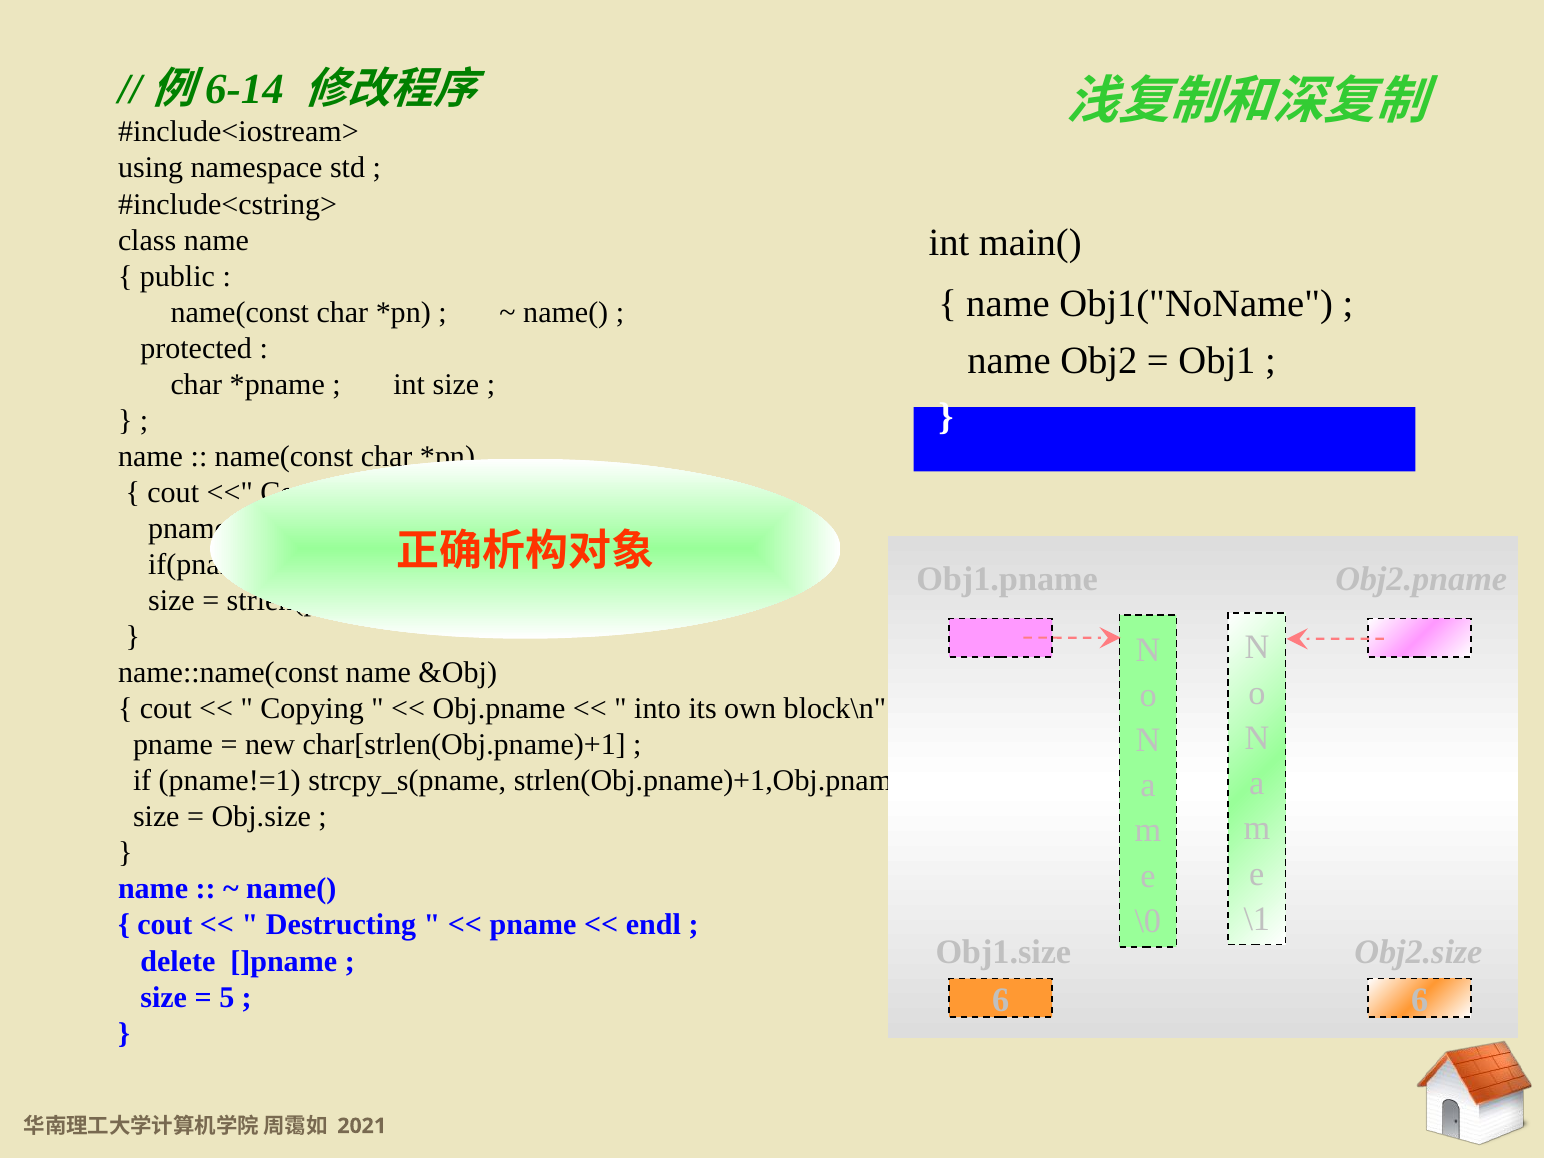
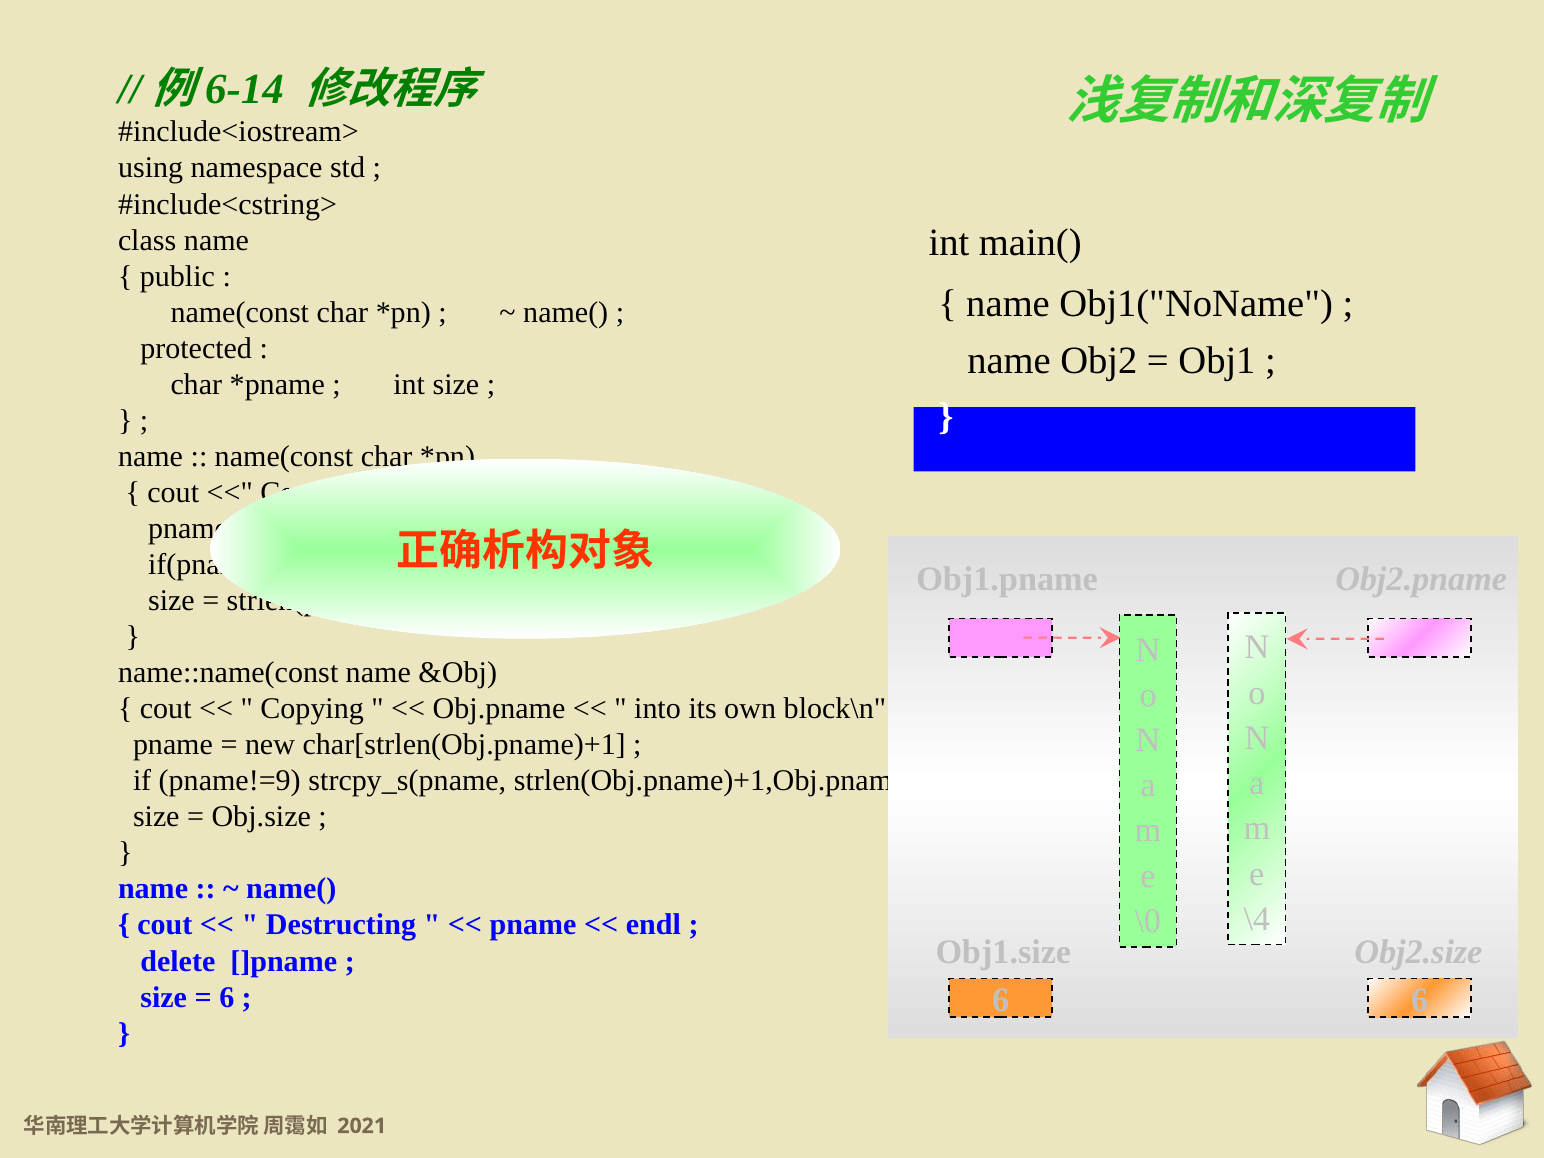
pname!=1: pname!=1 -> pname!=9 (230, 781)
\1: \1 -> \4 (1257, 919)
5: 5 -> 6 (227, 997)
